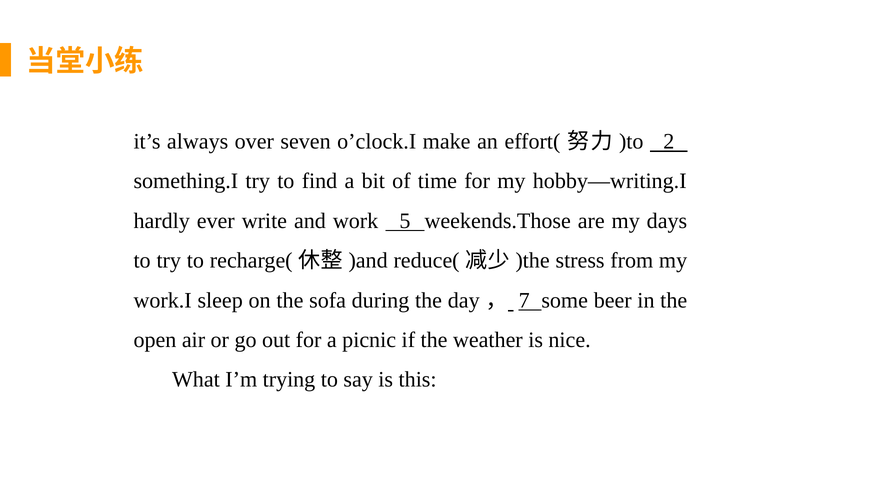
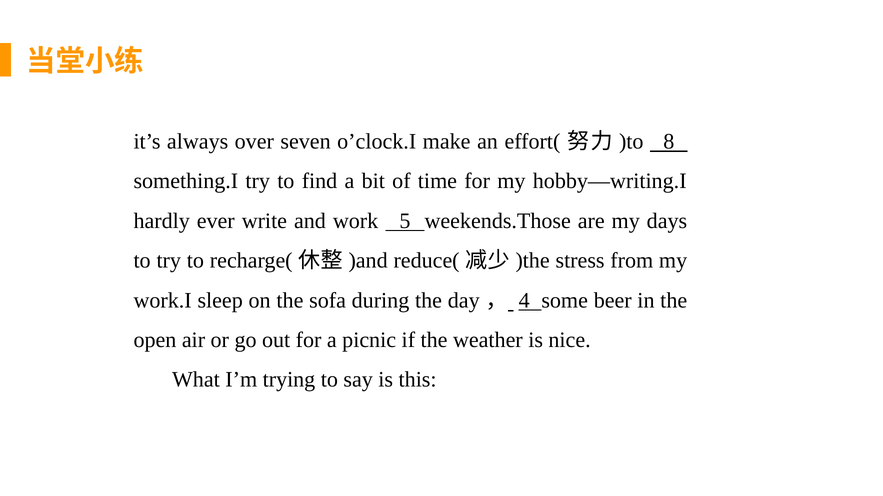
2: 2 -> 8 (669, 142)
7: 7 -> 4 (524, 301)
